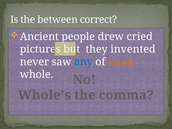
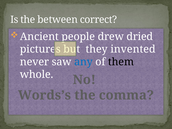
cried: cried -> dried (140, 37)
them colour: orange -> black (121, 62)
Whole’s: Whole’s -> Words’s (44, 95)
